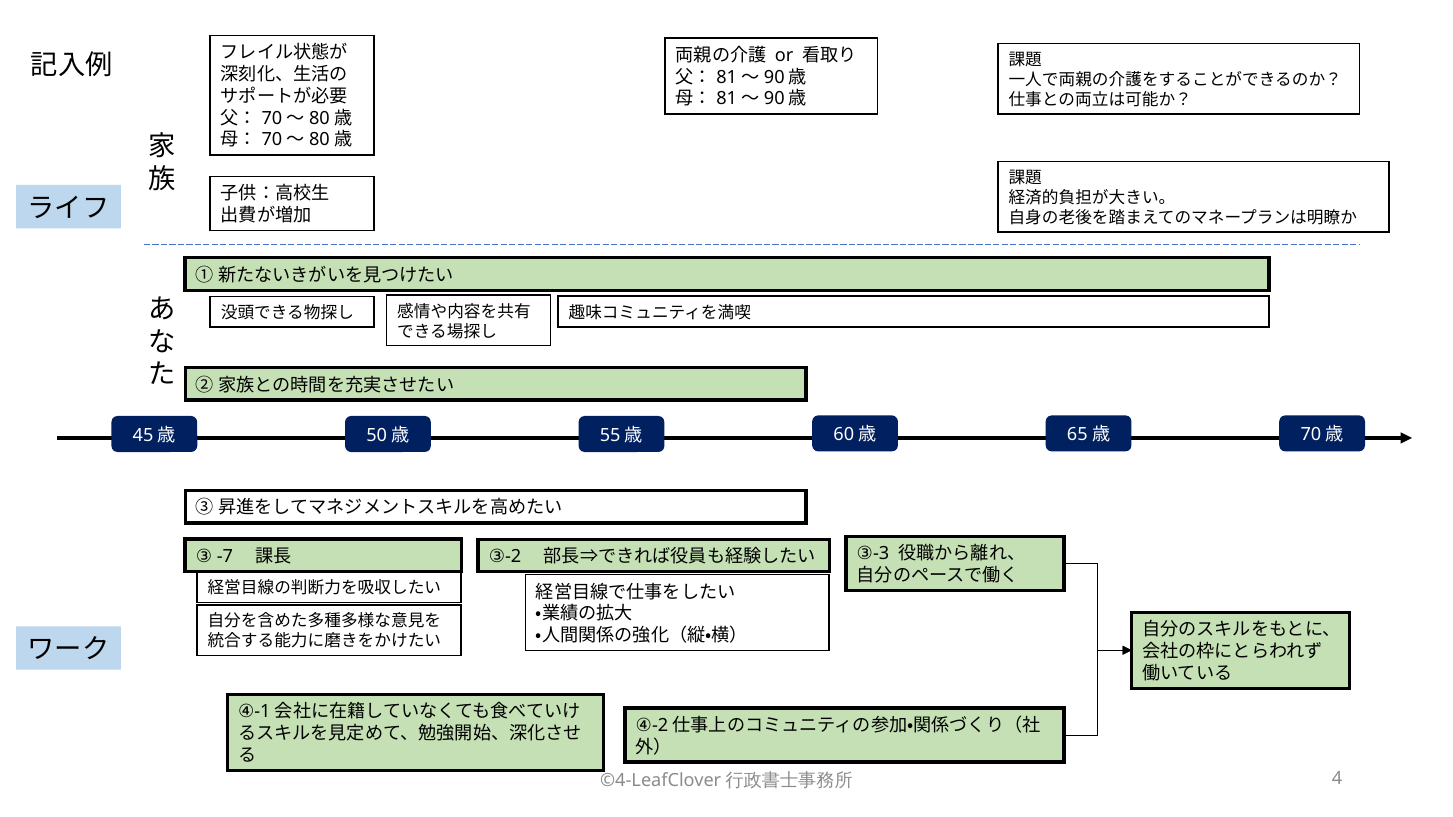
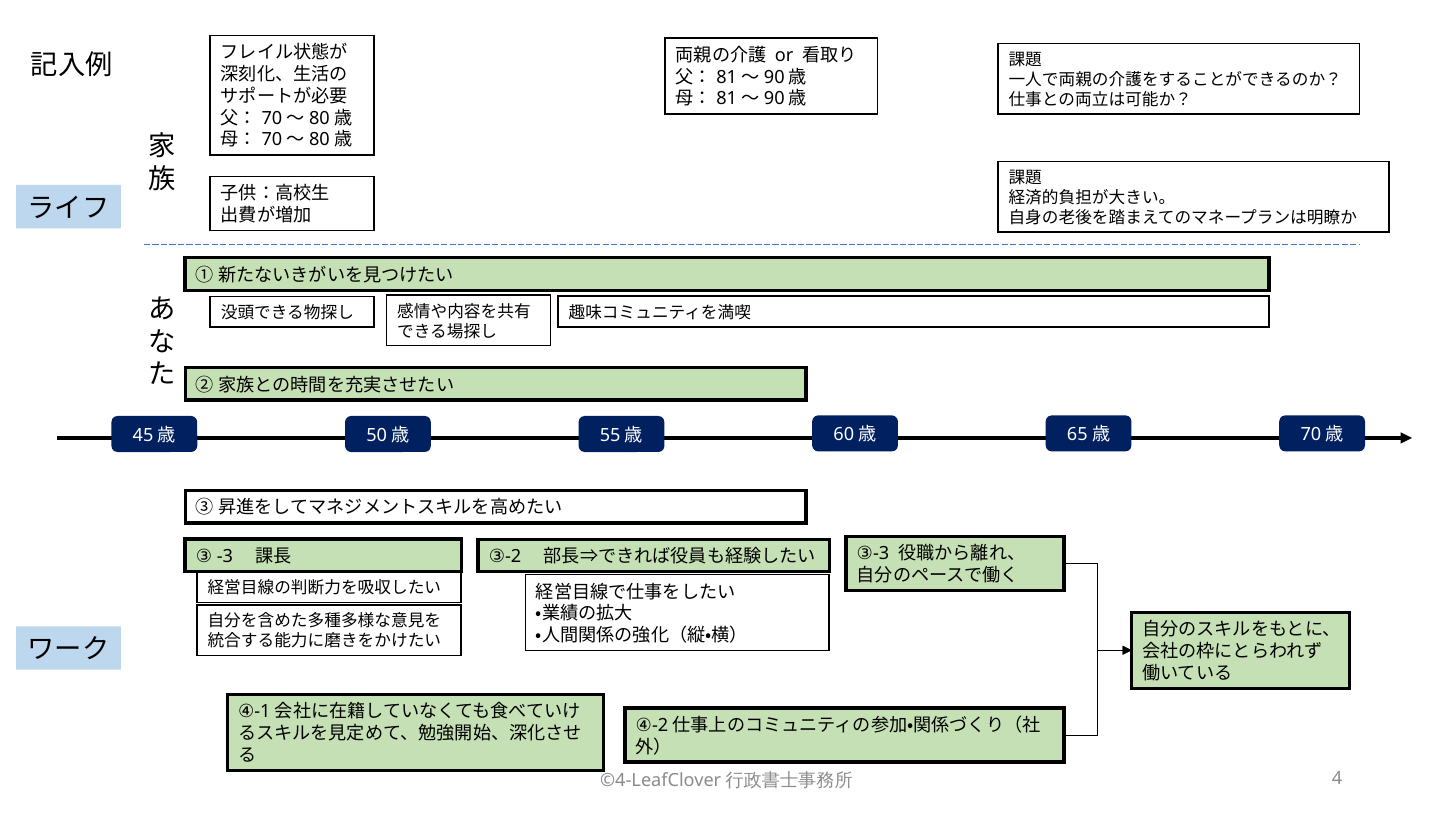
-7: -7 -> -3 (225, 557)
